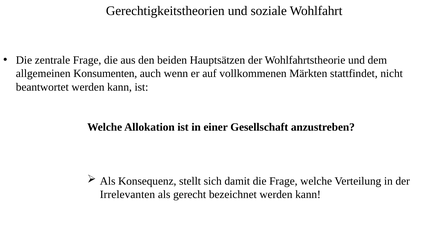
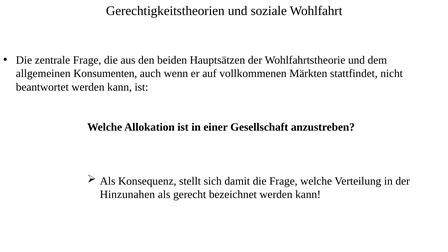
Irrelevanten: Irrelevanten -> Hinzunahen (127, 194)
